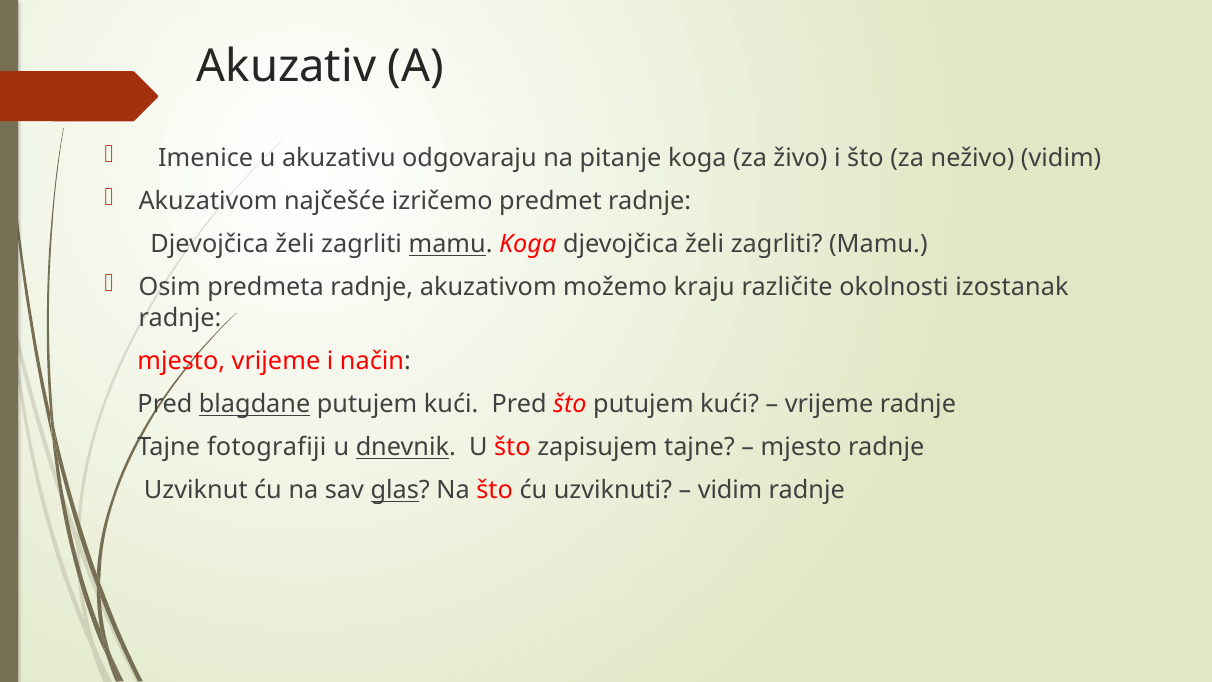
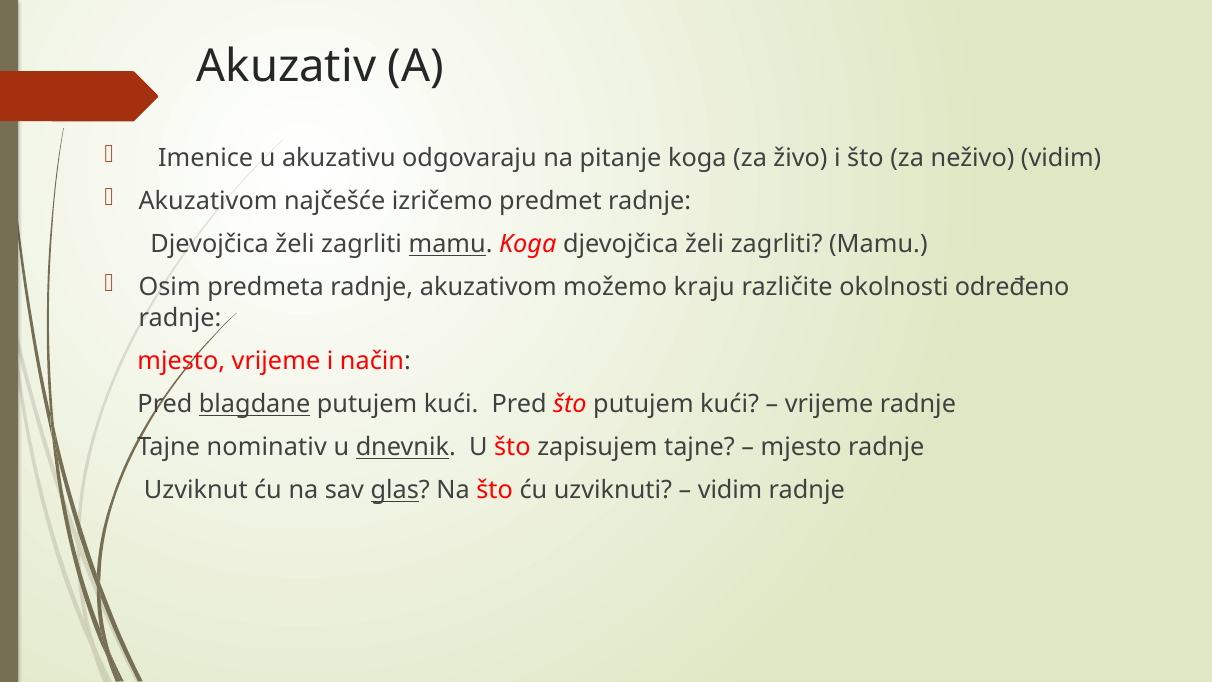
izostanak: izostanak -> određeno (1012, 287)
fotografiji: fotografiji -> nominativ (267, 447)
